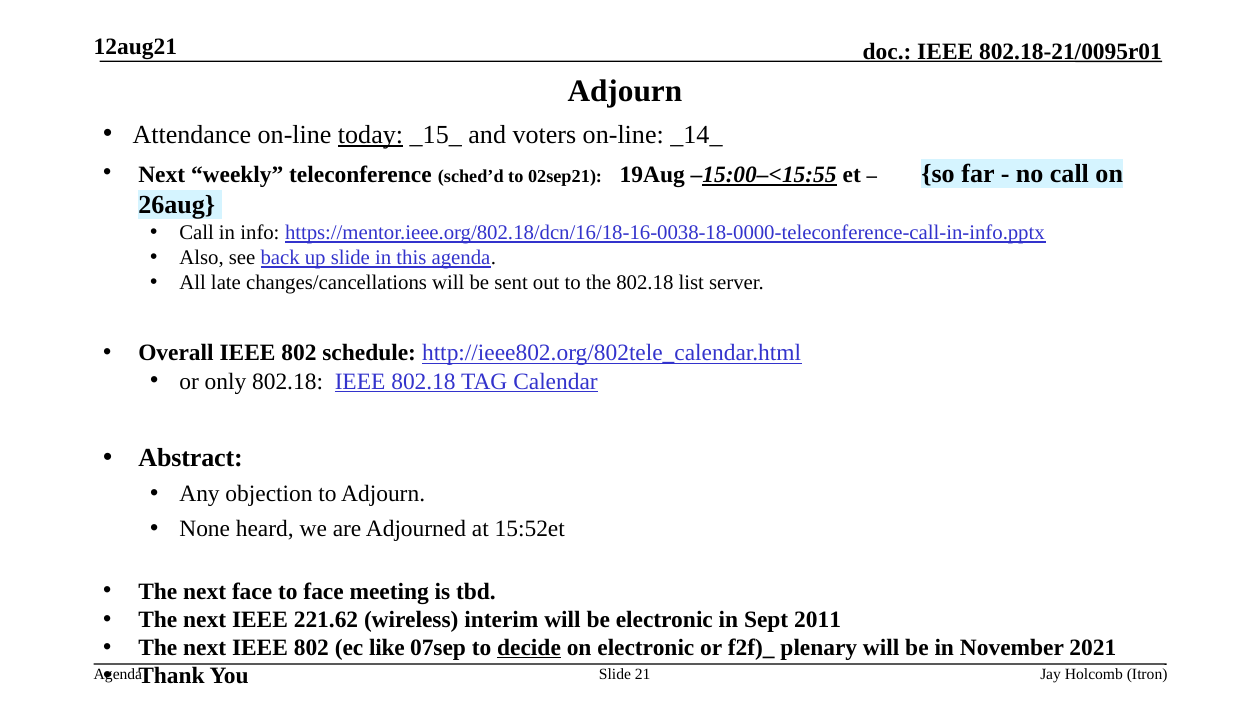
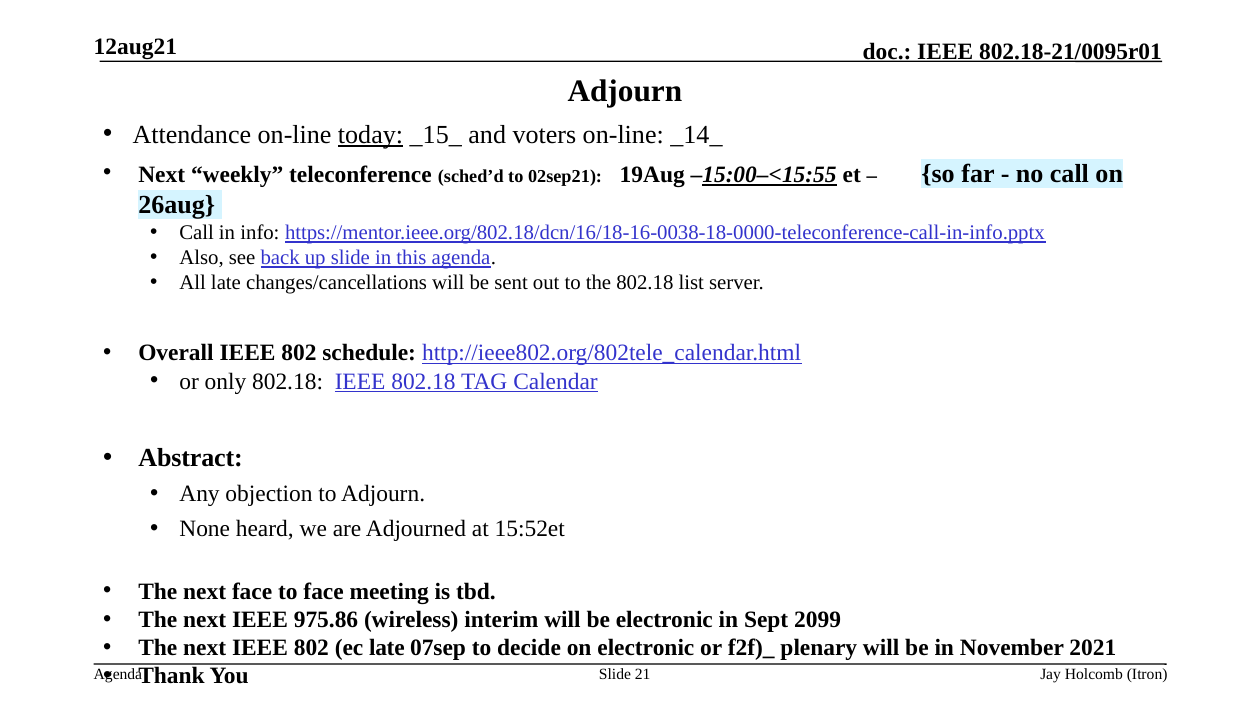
221.62: 221.62 -> 975.86 (326, 620)
2011: 2011 -> 2099 (818, 620)
ec like: like -> late (387, 648)
decide underline: present -> none (529, 648)
